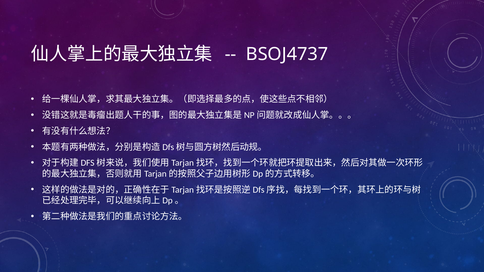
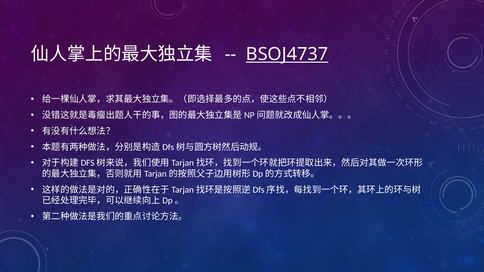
BSOJ4737 underline: none -> present (287, 54)
